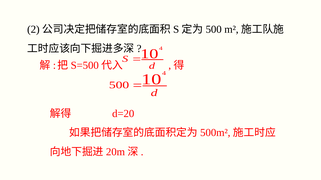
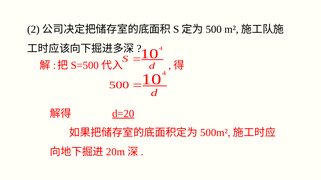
d=20 underline: none -> present (123, 114)
